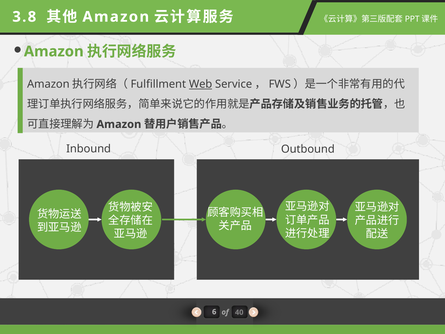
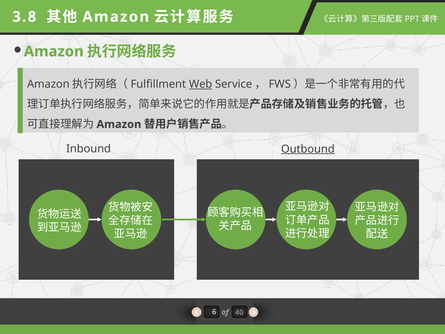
Outbound underline: none -> present (308, 149)
